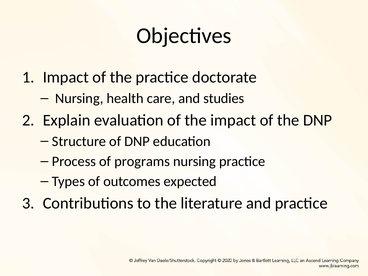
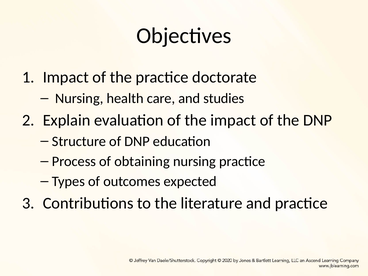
programs: programs -> obtaining (142, 161)
